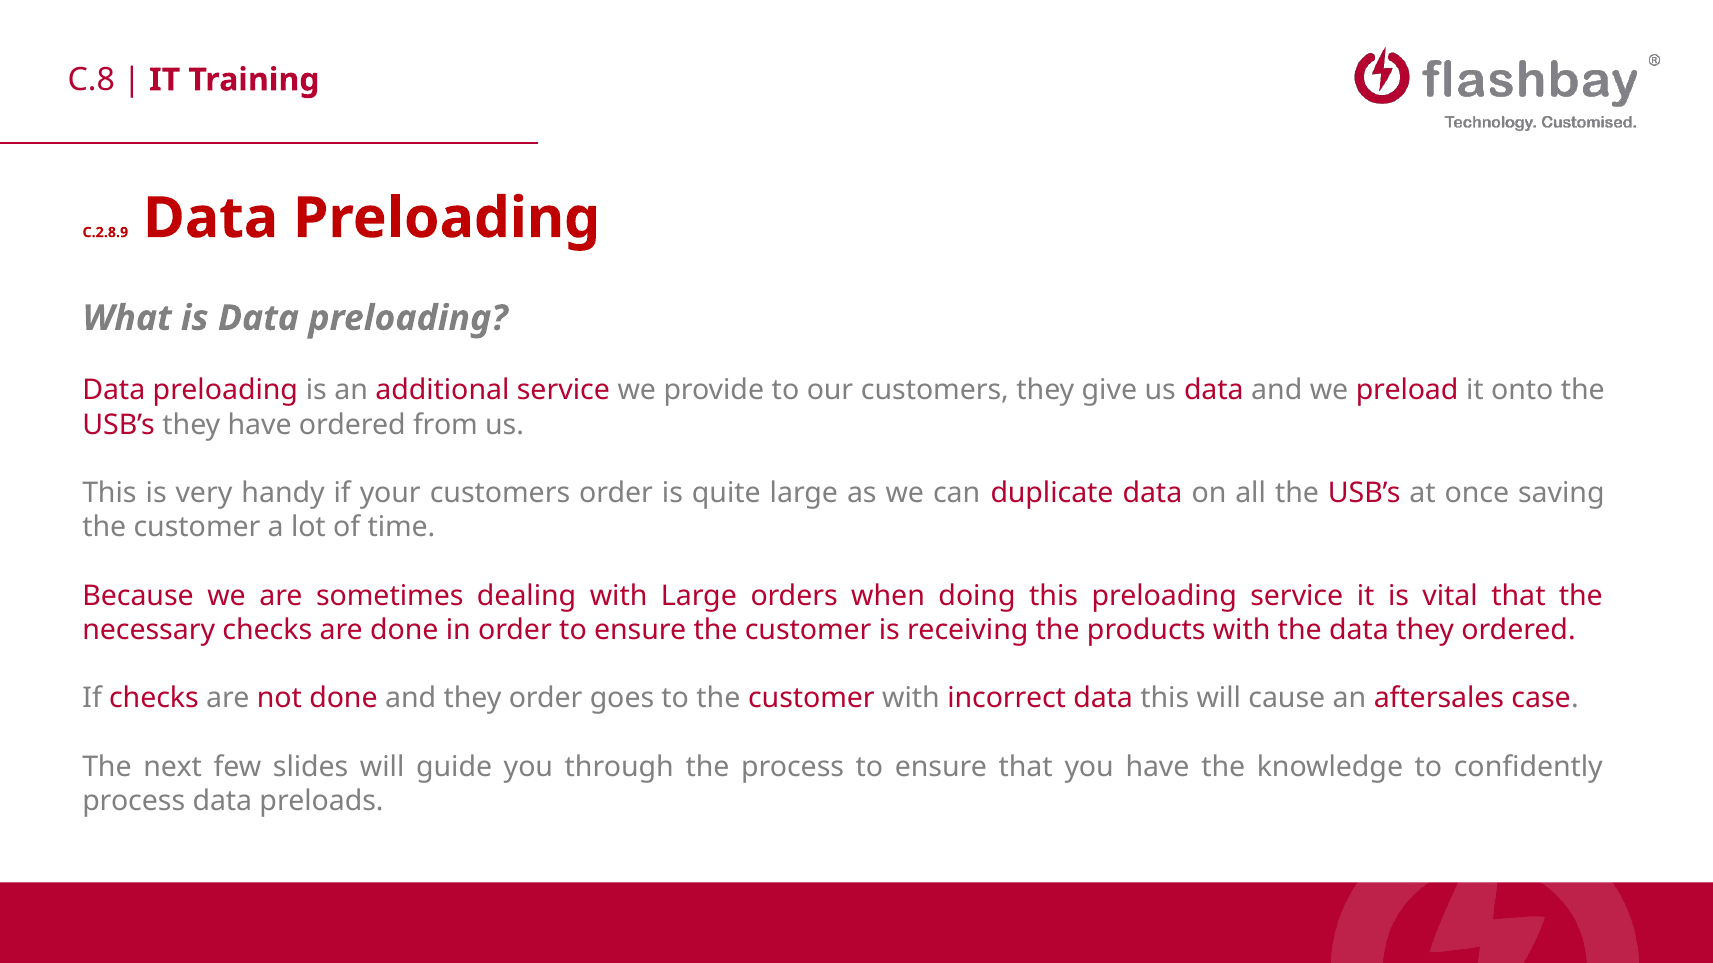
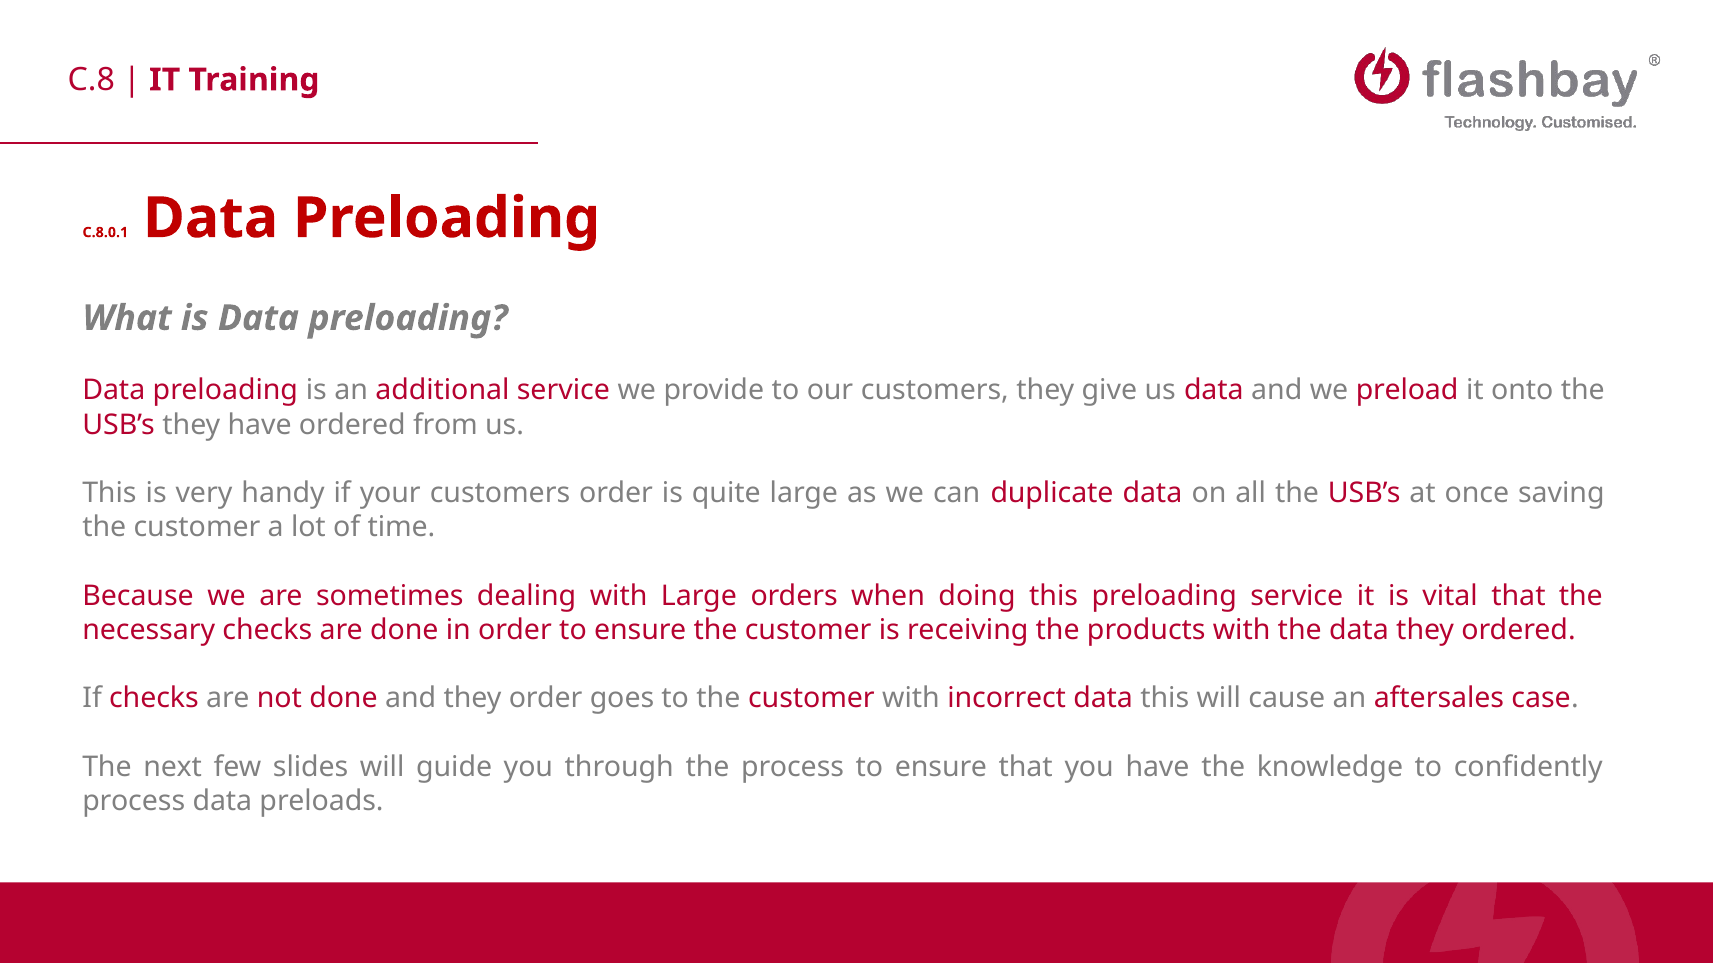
C.2.8.9: C.2.8.9 -> C.8.0.1 (105, 233)
